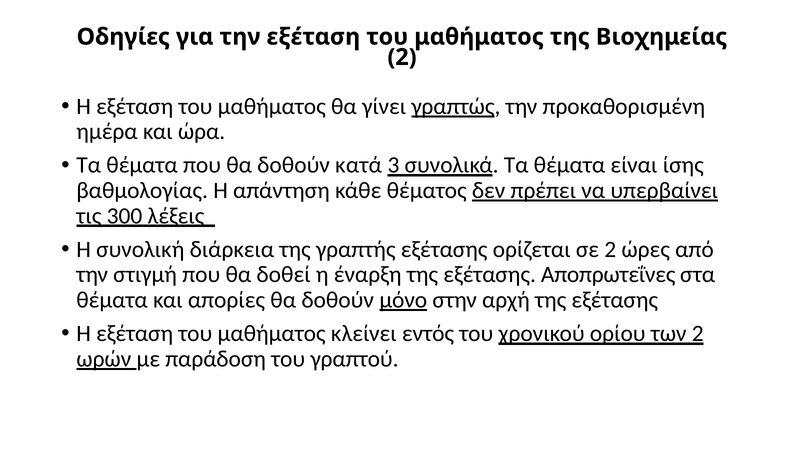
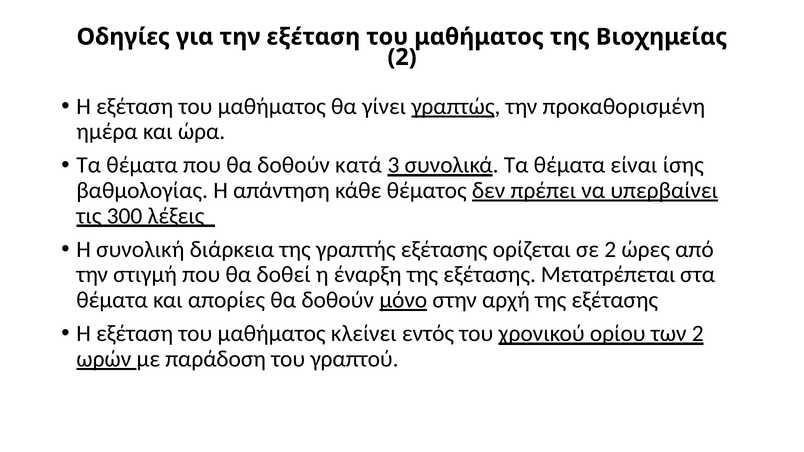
Αποπρωτεΐνες: Αποπρωτεΐνες -> Μετατρέπεται (608, 275)
